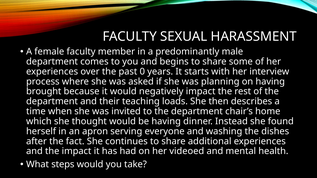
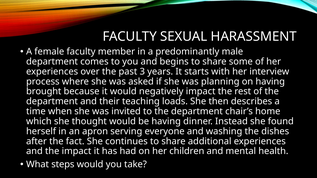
0: 0 -> 3 (142, 72)
videoed: videoed -> children (187, 151)
